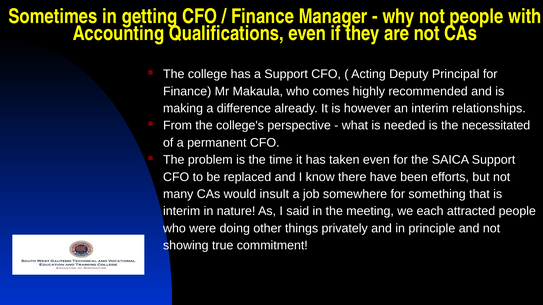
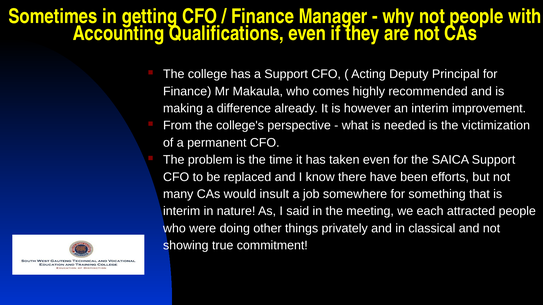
relationships: relationships -> improvement (489, 109)
necessitated: necessitated -> victimization (496, 126)
principle: principle -> classical (432, 229)
